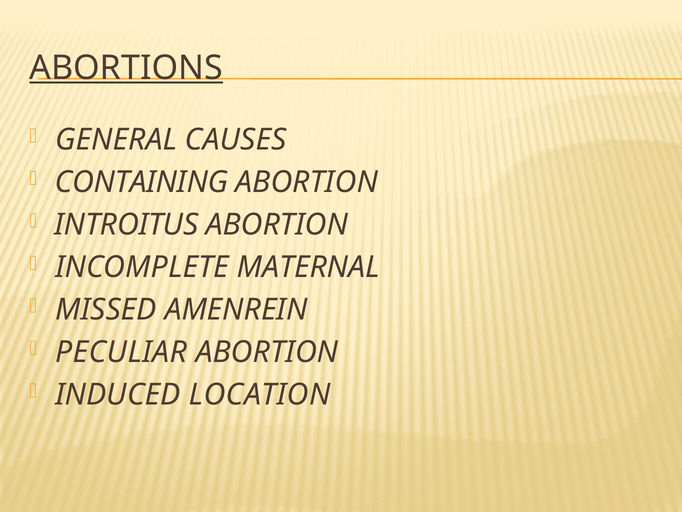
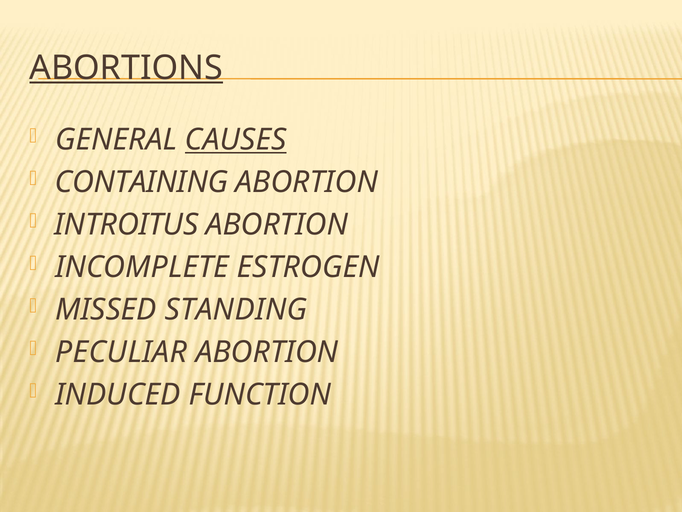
CAUSES underline: none -> present (236, 140)
MATERNAL: MATERNAL -> ESTROGEN (308, 267)
AMENREIN: AMENREIN -> STANDING (236, 309)
LOCATION: LOCATION -> FUNCTION (260, 394)
